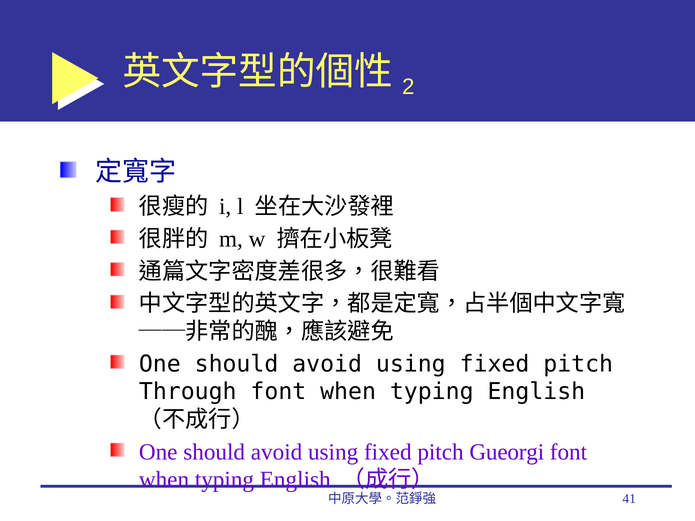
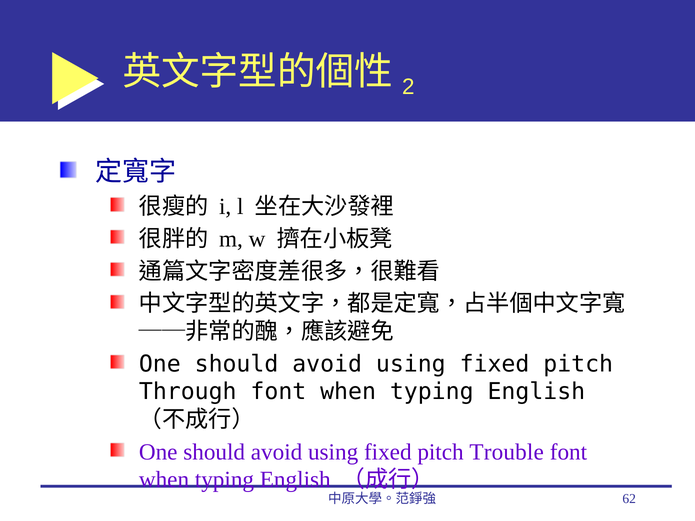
Gueorgi: Gueorgi -> Trouble (507, 452)
41: 41 -> 62 (629, 499)
